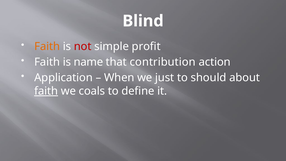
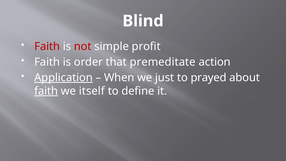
Faith colour: orange -> red (47, 46)
name: name -> order (88, 62)
contribution: contribution -> premeditate (163, 62)
Application underline: none -> present (64, 78)
should: should -> prayed (209, 78)
coals: coals -> itself (92, 91)
